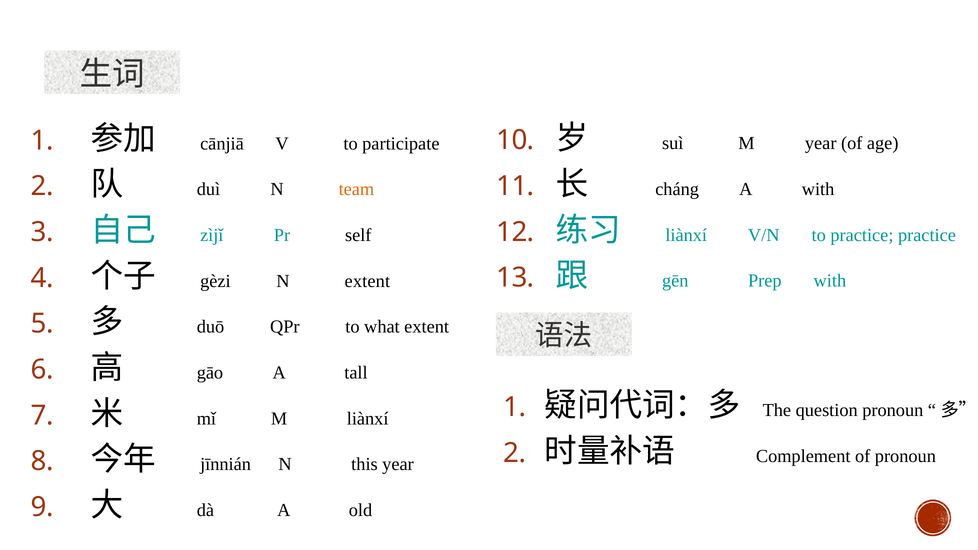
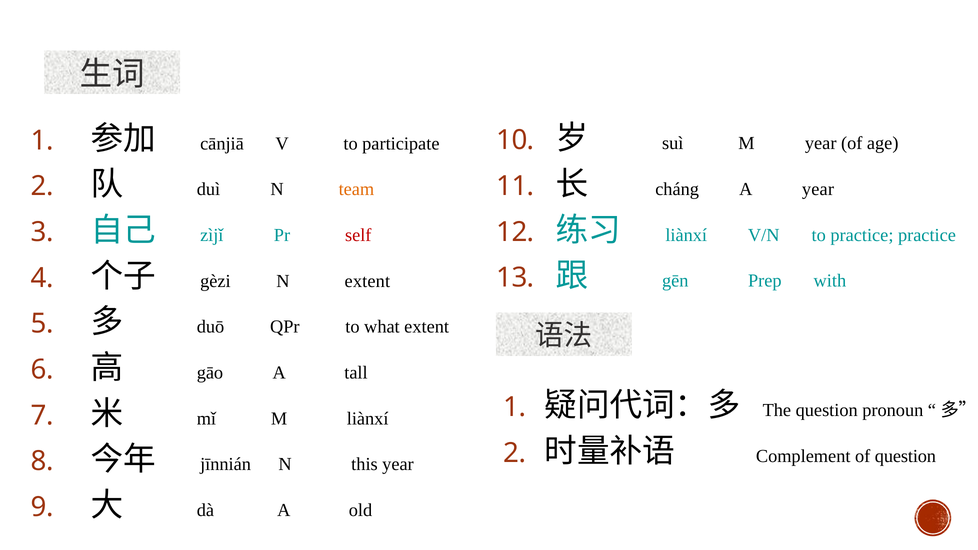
A with: with -> year (818, 189)
self colour: black -> red (358, 235)
of pronoun: pronoun -> question (905, 456)
